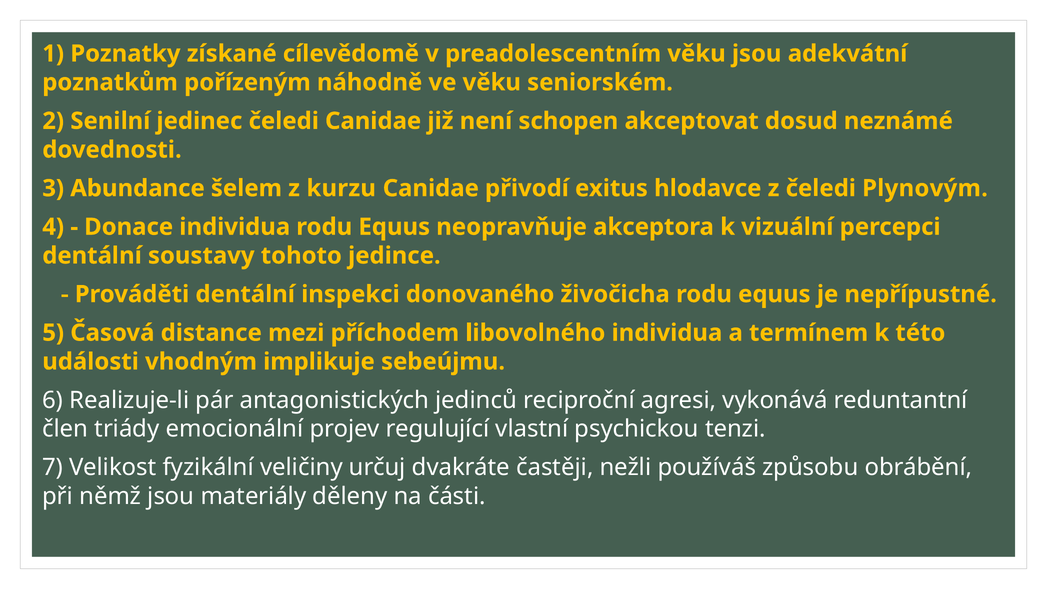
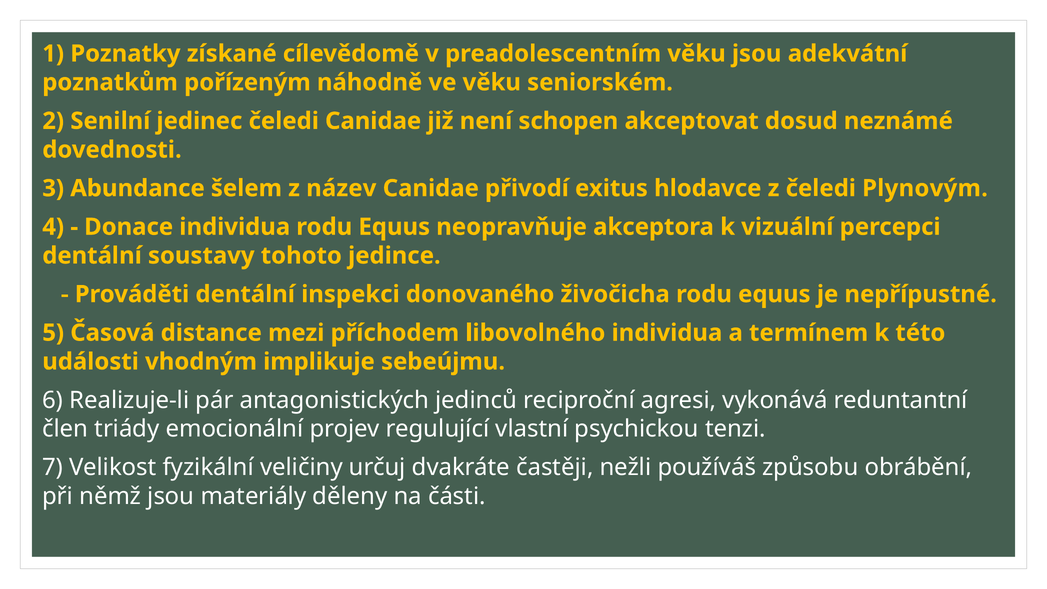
kurzu: kurzu -> název (341, 188)
